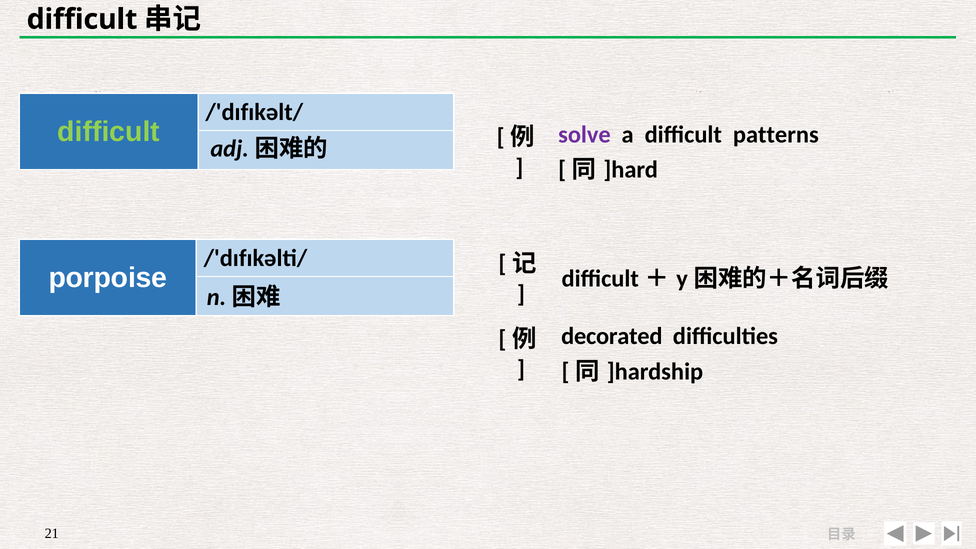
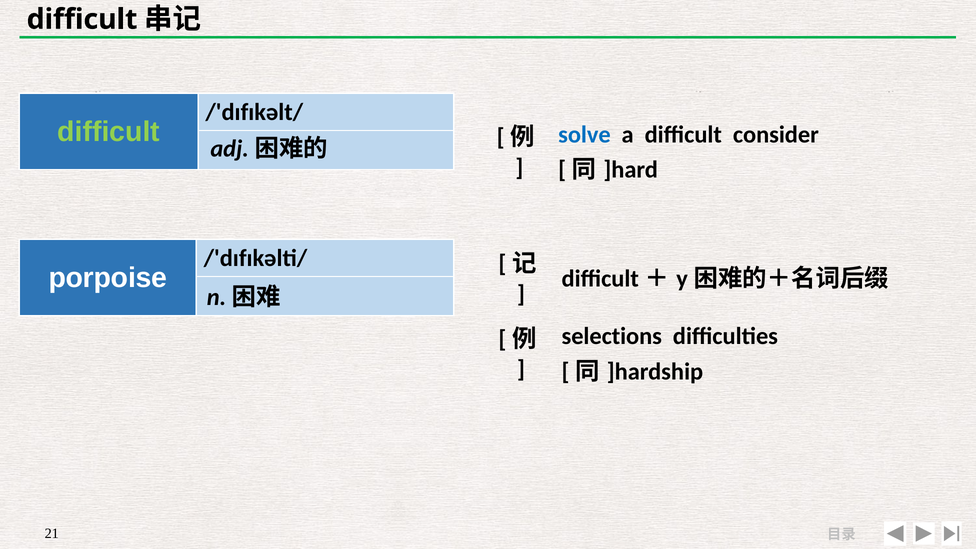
solve colour: purple -> blue (584, 135)
patterns: patterns -> consider (776, 135)
decorated: decorated -> selections (612, 336)
